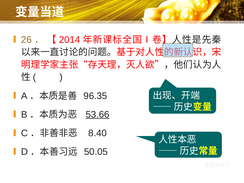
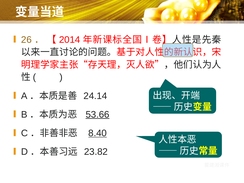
96.35: 96.35 -> 24.14 (95, 96)
8.40 underline: none -> present (98, 133)
50.05: 50.05 -> 23.82 (96, 152)
